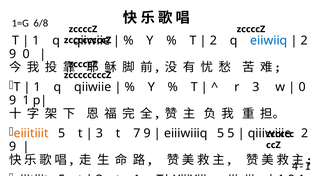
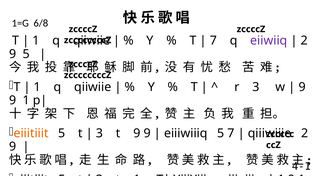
2: 2 -> 7 (213, 41)
eiiwiiq colour: blue -> purple (269, 41)
9 0: 0 -> 5 (26, 54)
0: 0 -> 9 (302, 87)
t 7: 7 -> 9 (137, 133)
5 5: 5 -> 7 (231, 133)
